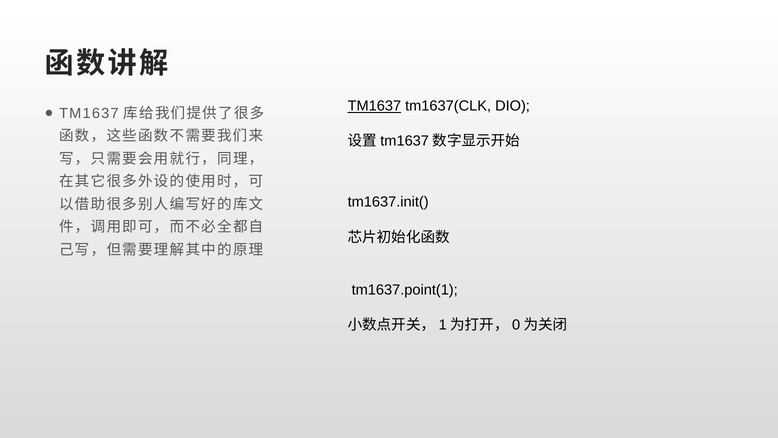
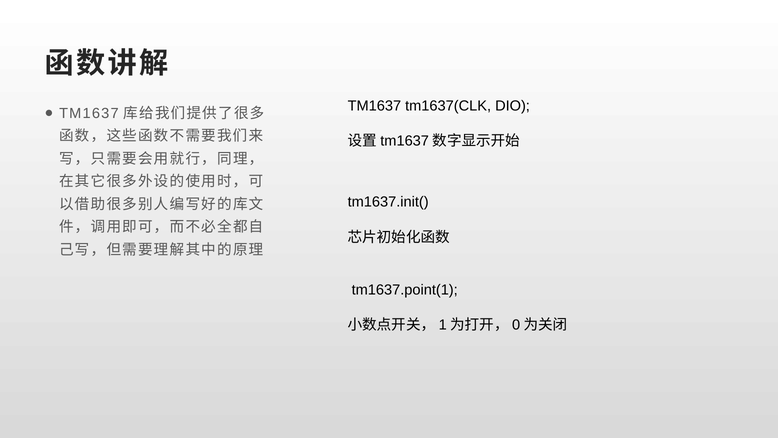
TM1637 underline: present -> none (374, 106)
